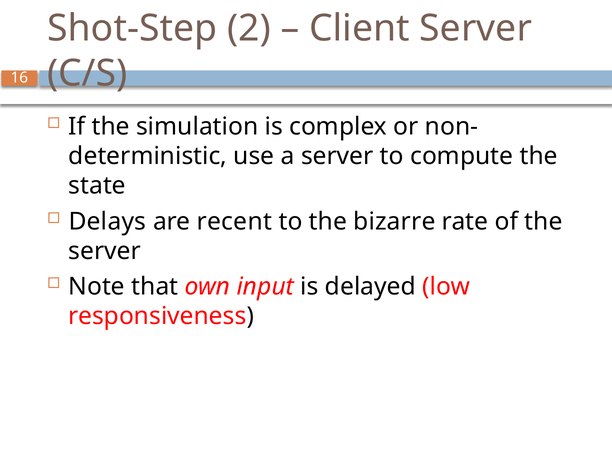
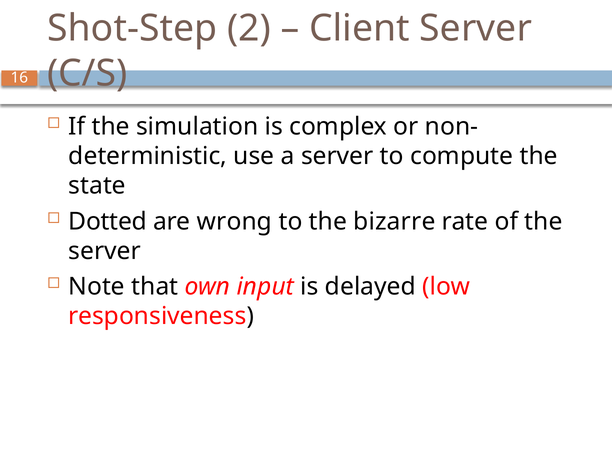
Delays: Delays -> Dotted (108, 221)
recent: recent -> wrong (234, 221)
